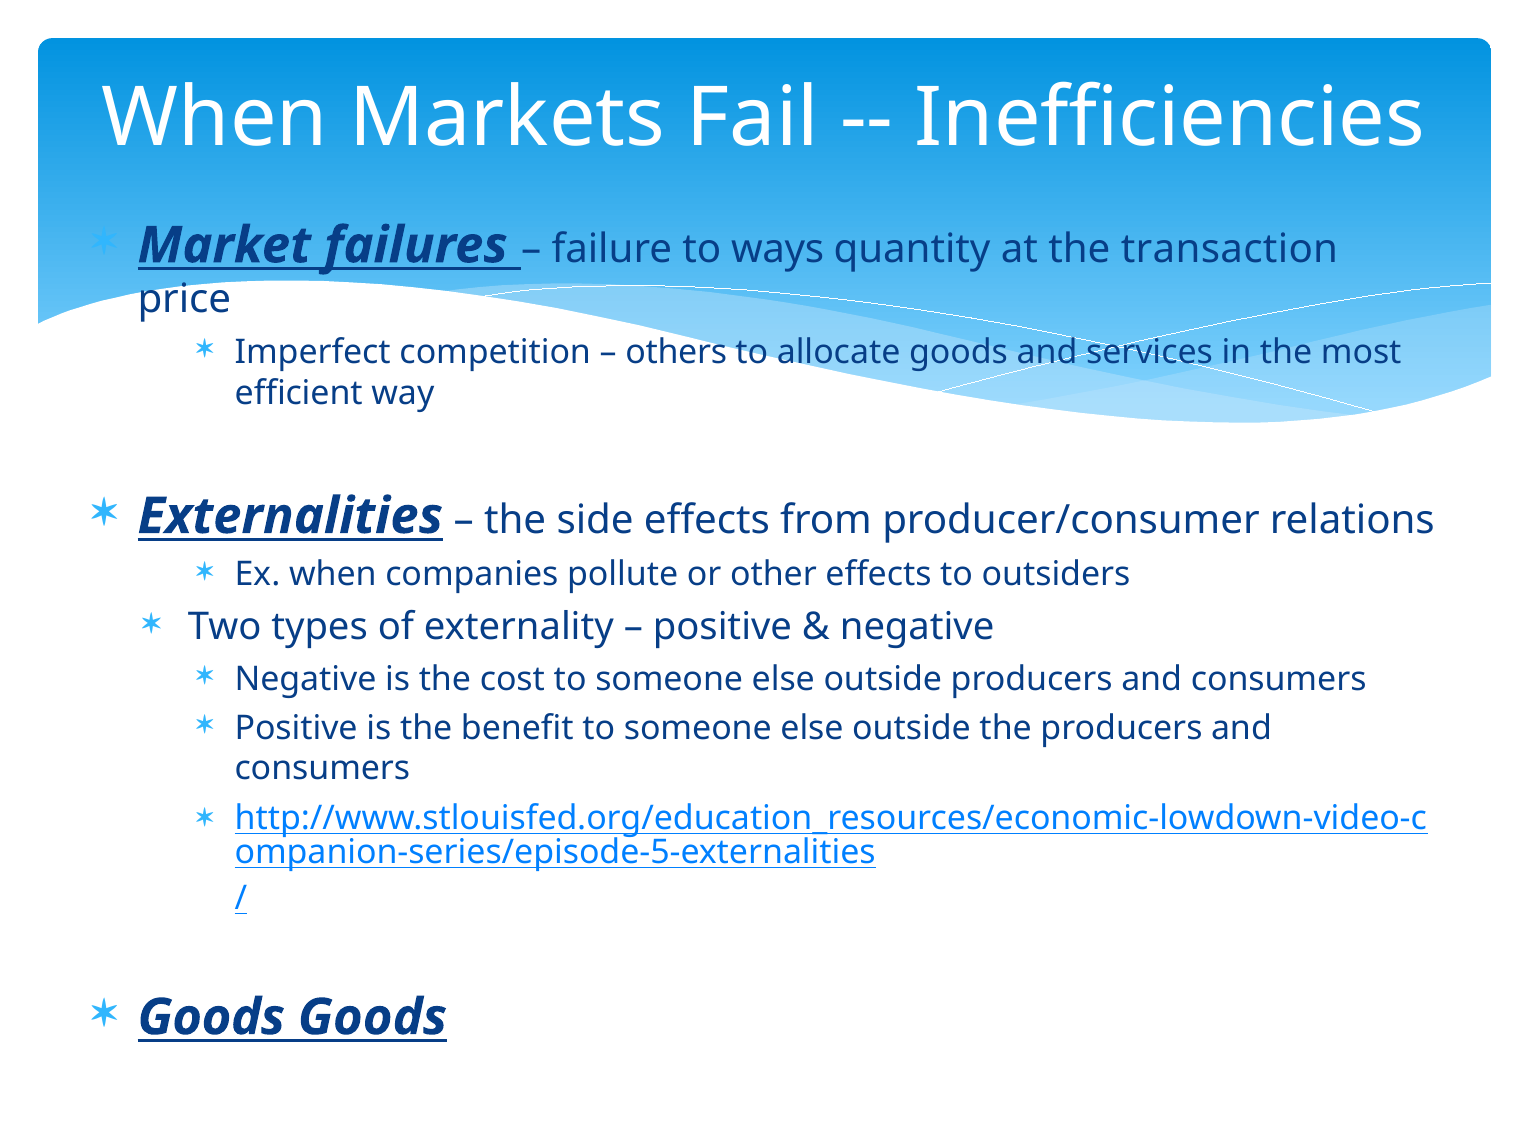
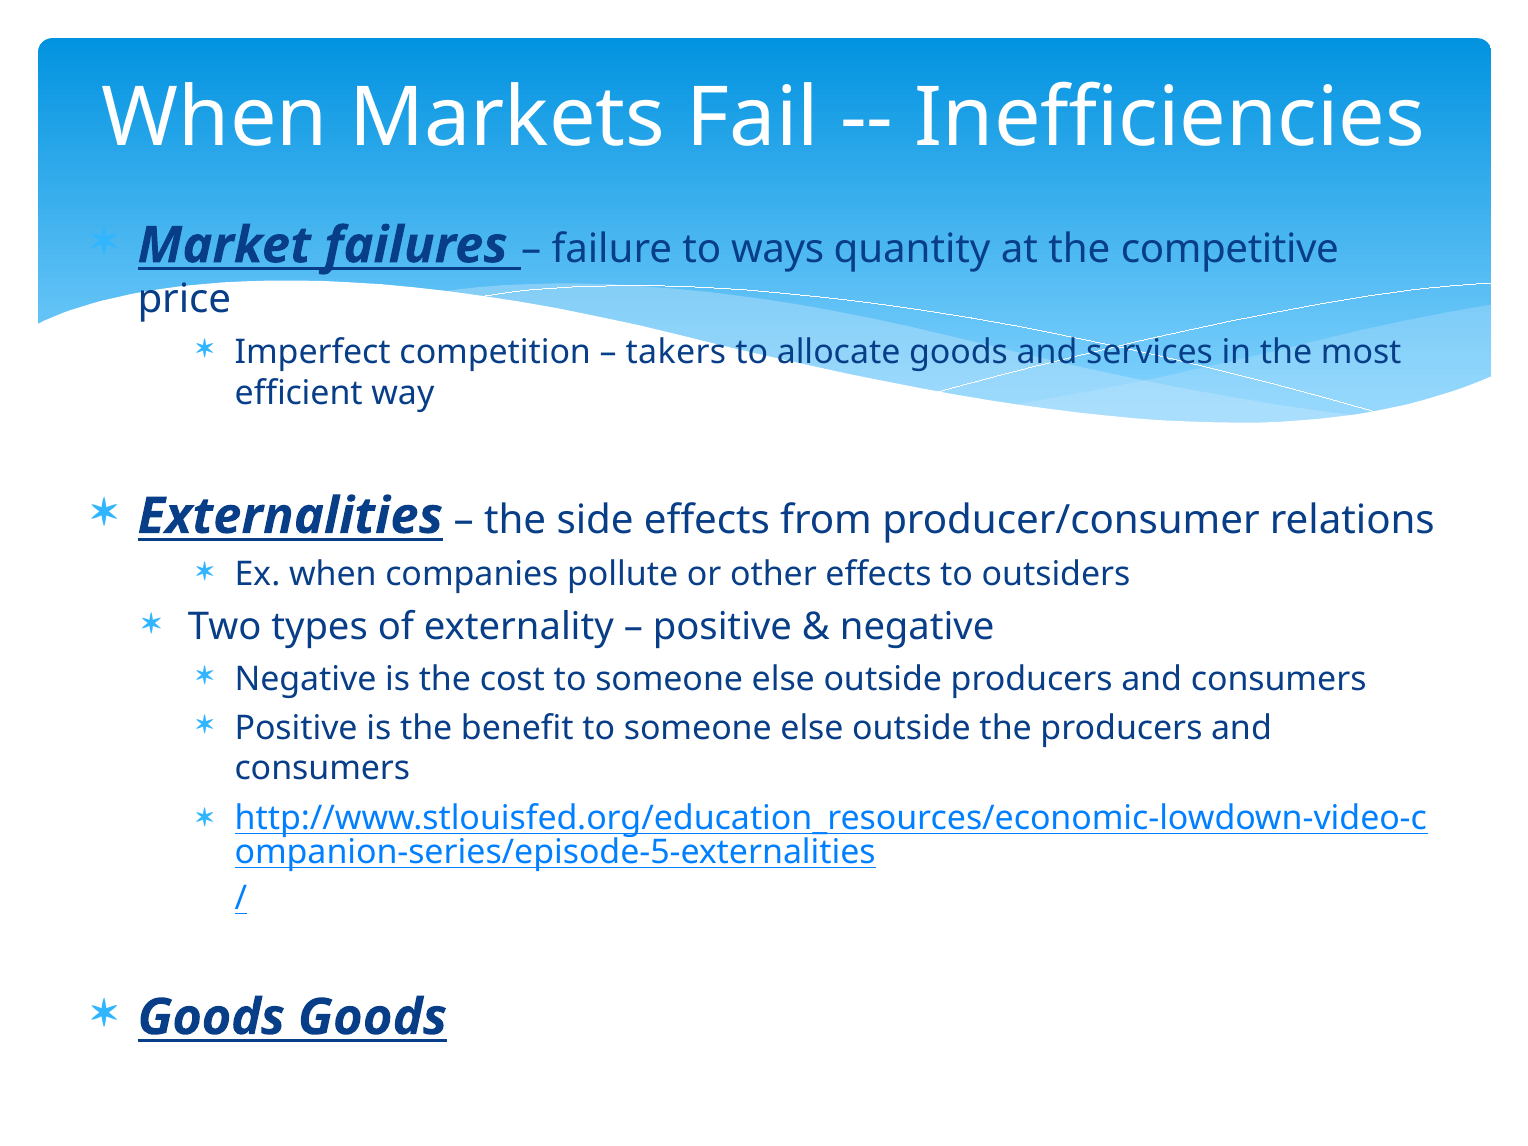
transaction: transaction -> competitive (1230, 249)
others: others -> takers (676, 352)
